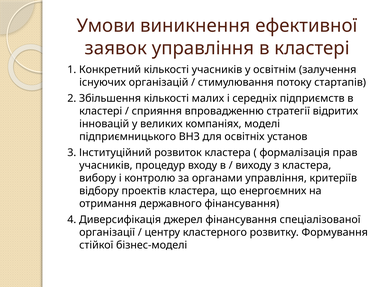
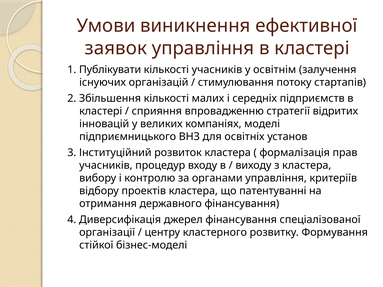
Конкретний: Конкретний -> Публікувати (110, 70)
енергоємних: енергоємних -> патентуванні (273, 191)
